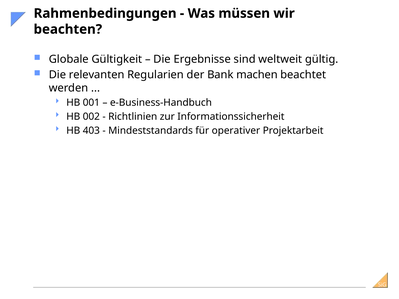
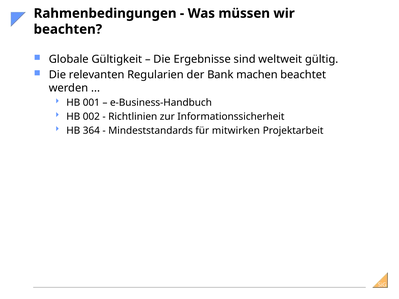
403: 403 -> 364 (91, 131)
operativer: operativer -> mitwirken (236, 131)
